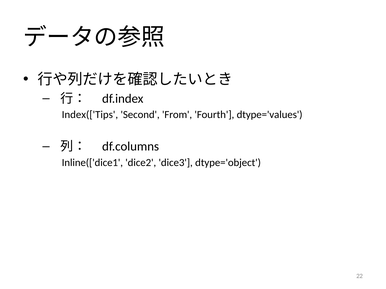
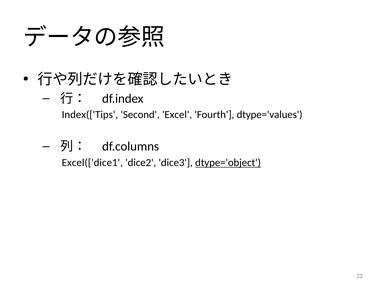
From: From -> Excel (177, 115)
Inline(['dice1: Inline(['dice1 -> Excel(['dice1 (92, 163)
dtype='object underline: none -> present (228, 163)
